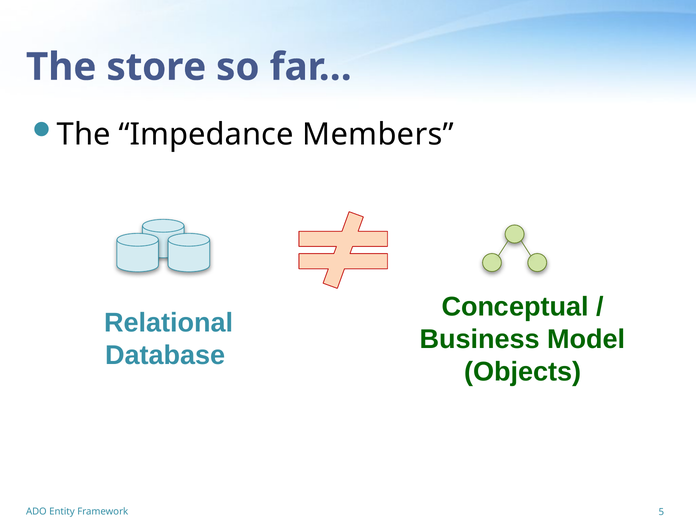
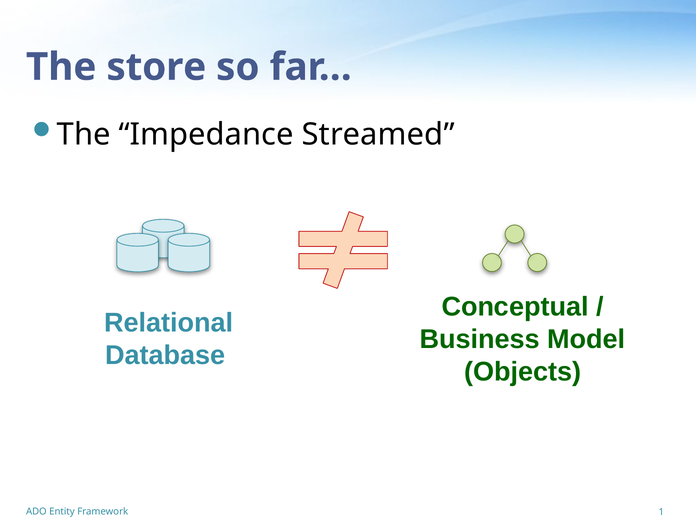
Members: Members -> Streamed (378, 134)
5: 5 -> 1 (661, 512)
